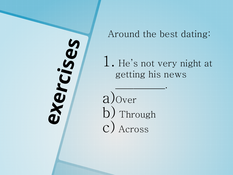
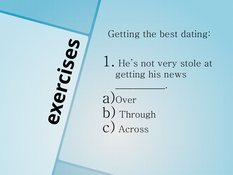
Around: Around -> Getting (124, 34)
night: night -> stole (191, 63)
